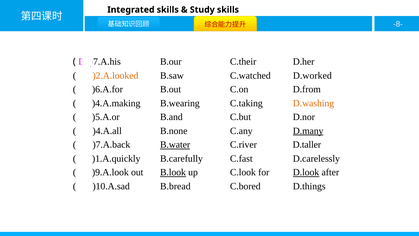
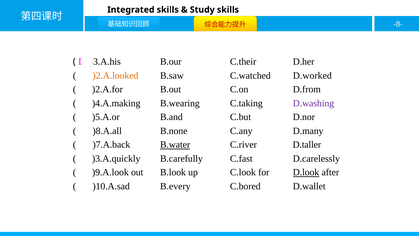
)7.A.his: )7.A.his -> )3.A.his (105, 62)
)6.A.for: )6.A.for -> )2.A.for (107, 89)
D.washing colour: orange -> purple (313, 103)
)4.A.all: )4.A.all -> )8.A.all (107, 131)
D.many underline: present -> none (308, 131)
)1.A.quickly: )1.A.quickly -> )3.A.quickly (116, 158)
B.look underline: present -> none (173, 172)
B.bread: B.bread -> B.every (175, 186)
D.things: D.things -> D.wallet (309, 186)
